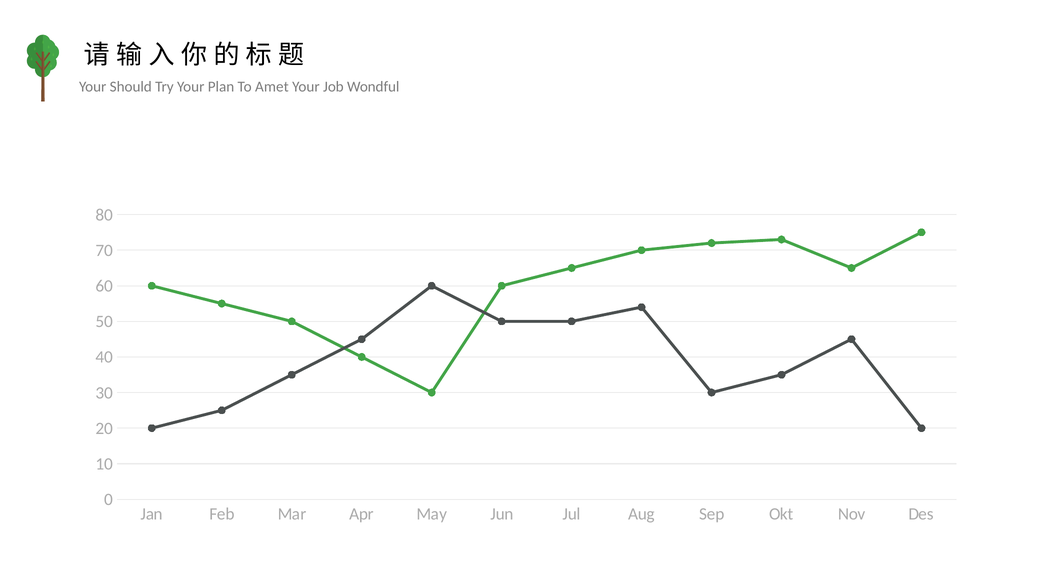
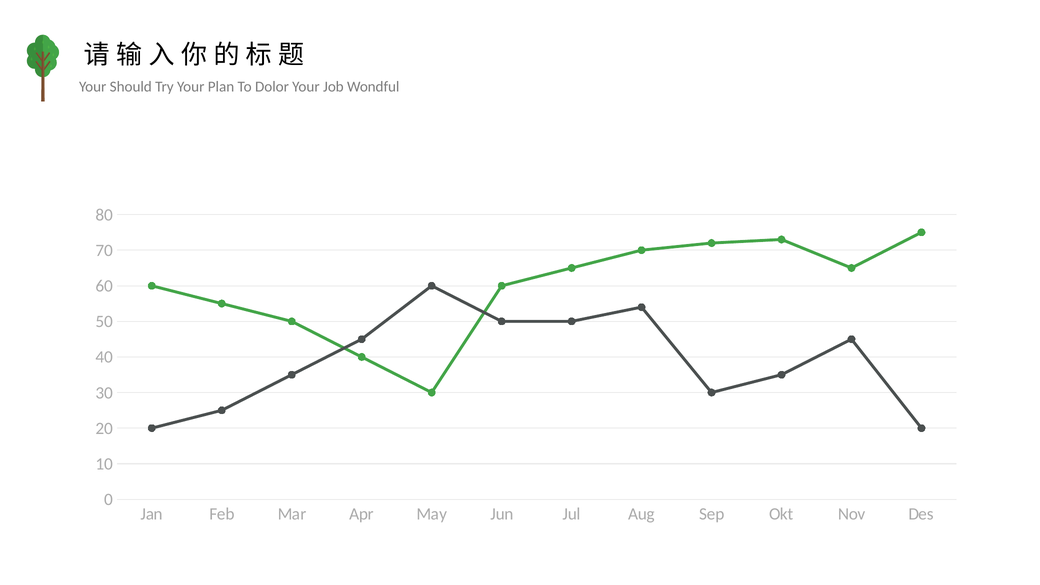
Amet: Amet -> Dolor (272, 87)
